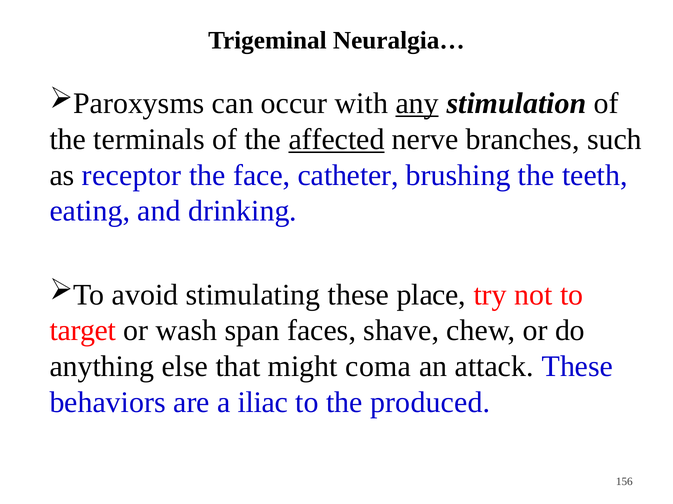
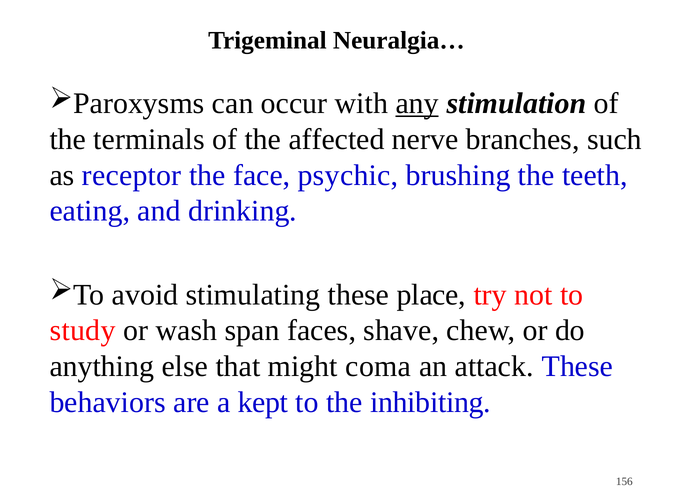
affected underline: present -> none (337, 140)
catheter: catheter -> psychic (348, 175)
target: target -> study (83, 331)
iliac: iliac -> kept (263, 403)
produced: produced -> inhibiting (430, 403)
